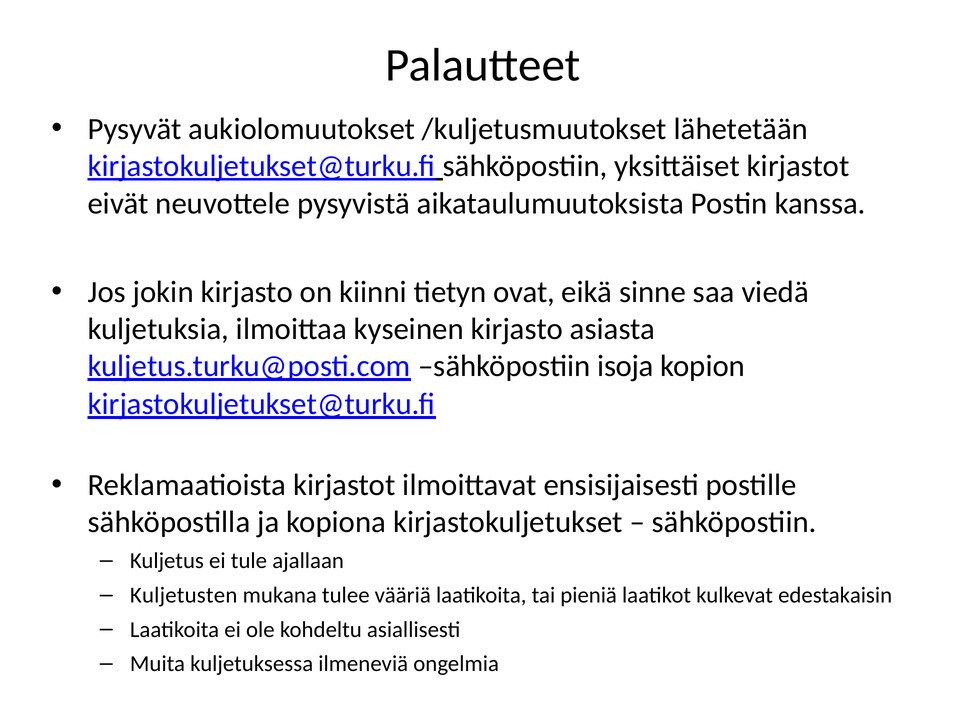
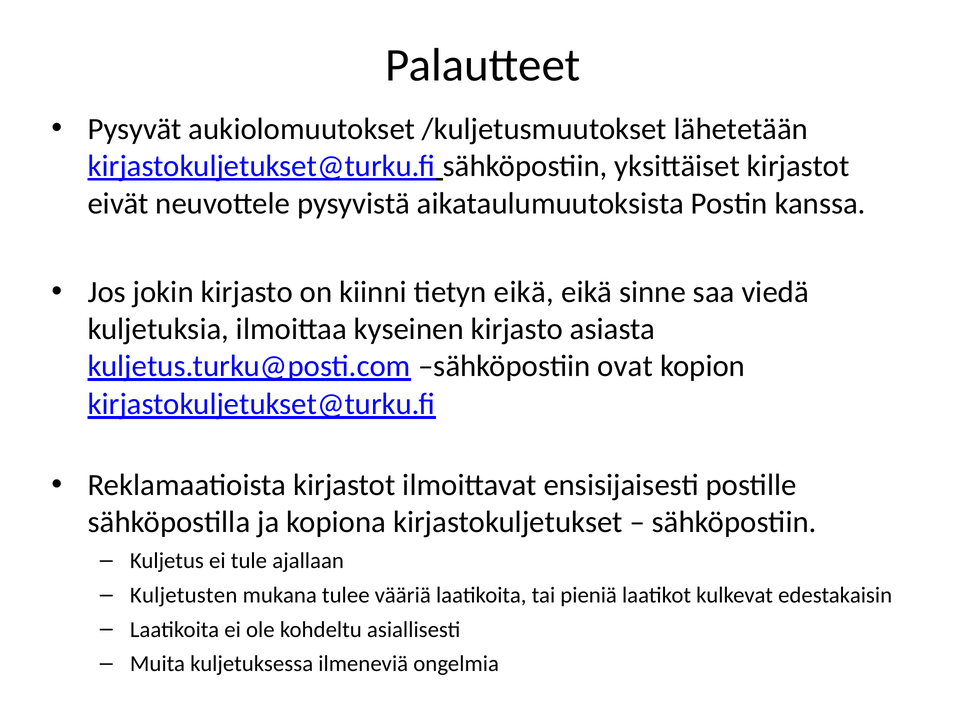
tietyn ovat: ovat -> eikä (524, 292)
isoja: isoja -> ovat (625, 366)
